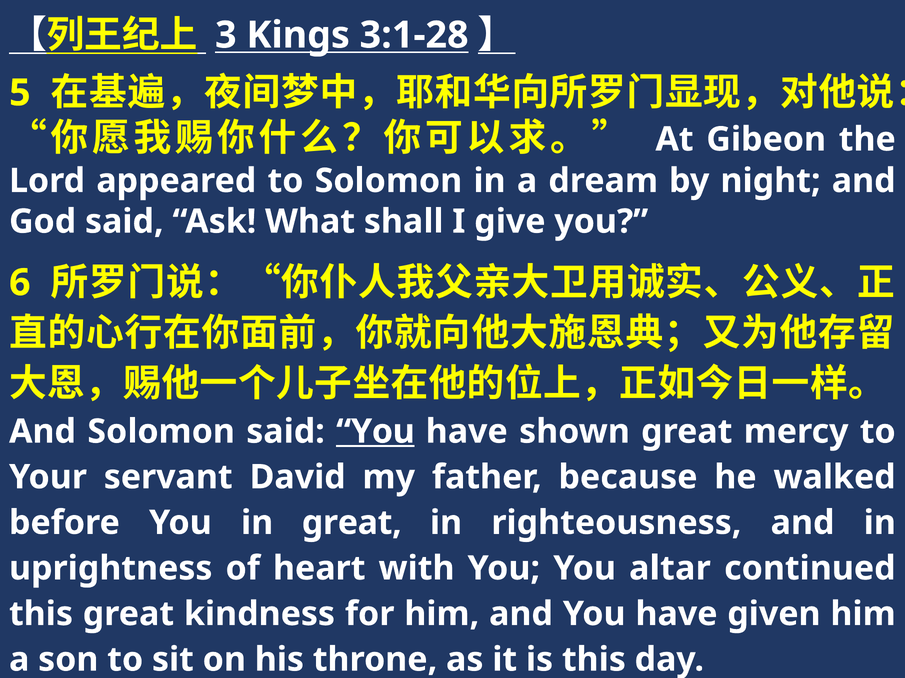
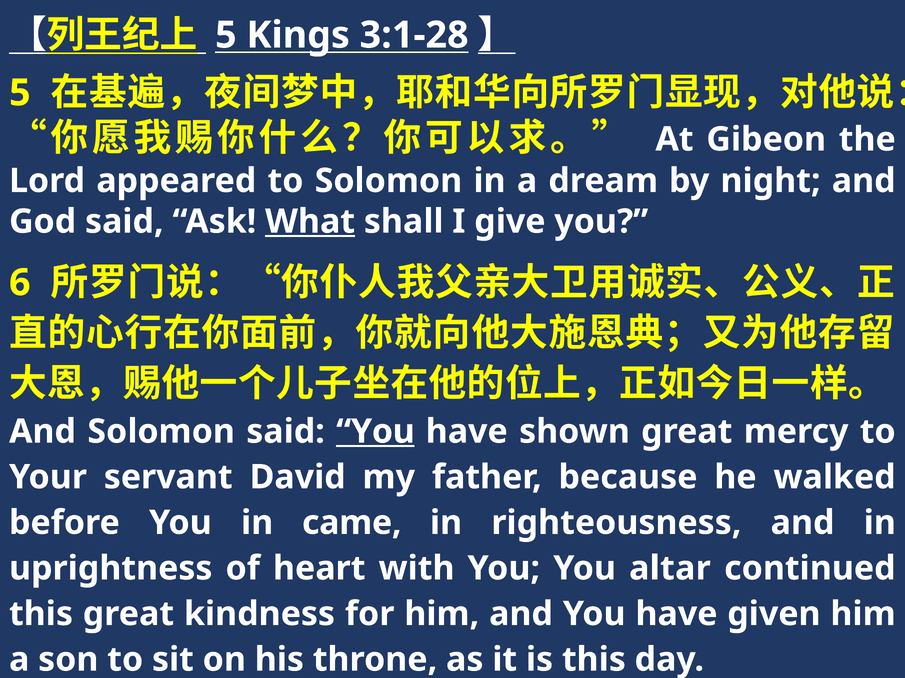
3: 3 -> 5 (226, 35)
What underline: none -> present (310, 222)
in great: great -> came (352, 523)
